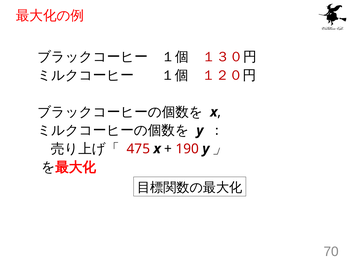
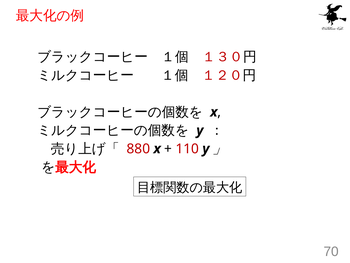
475: 475 -> 880 (138, 148)
190: 190 -> 110 (187, 148)
